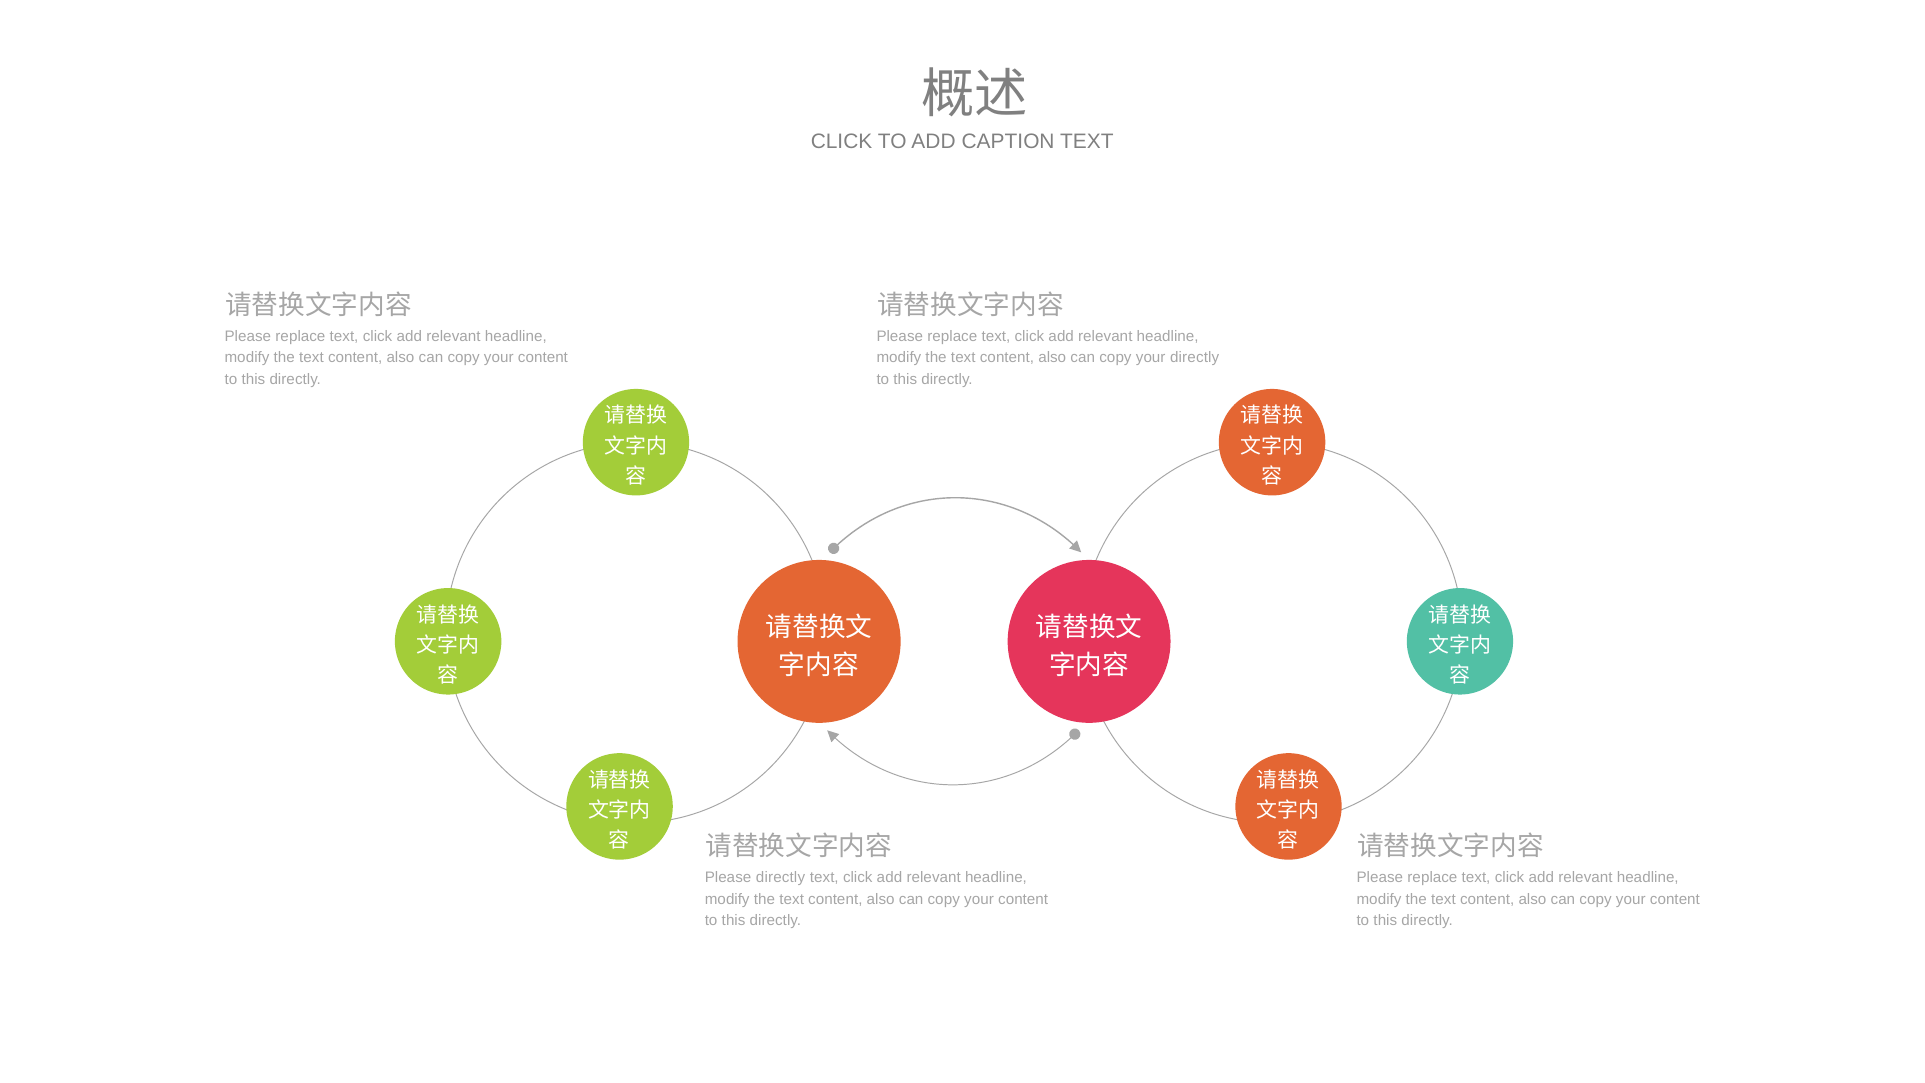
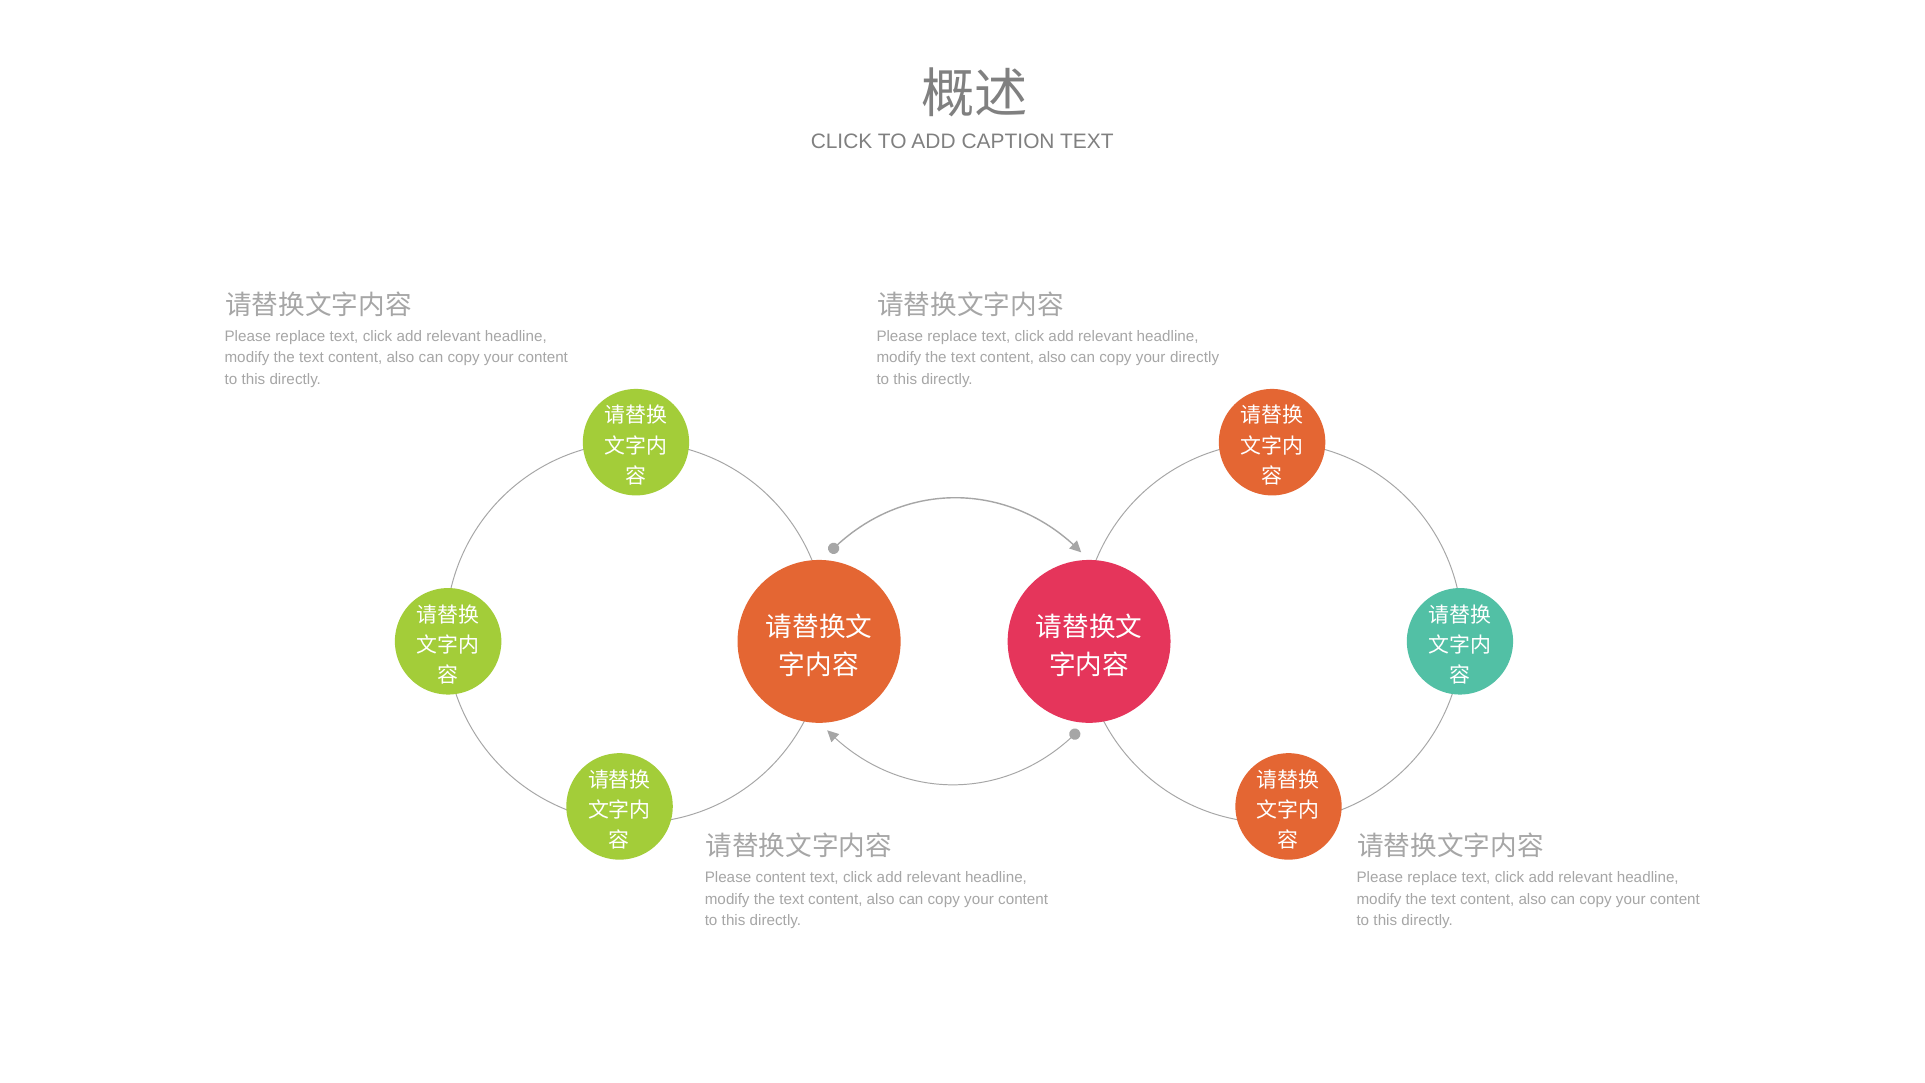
Please directly: directly -> content (781, 877)
